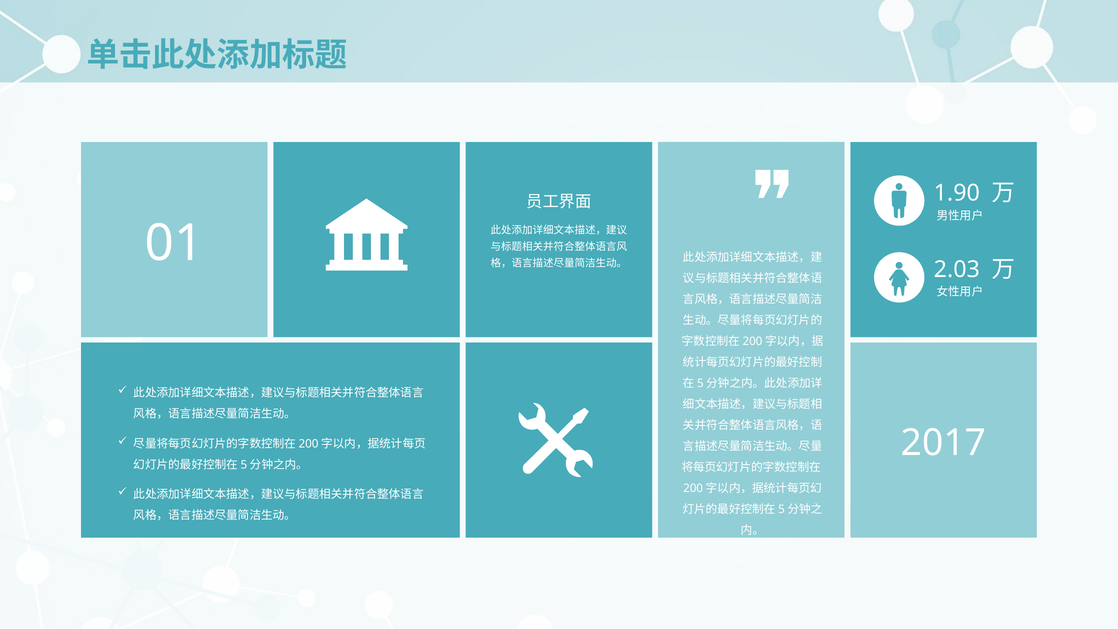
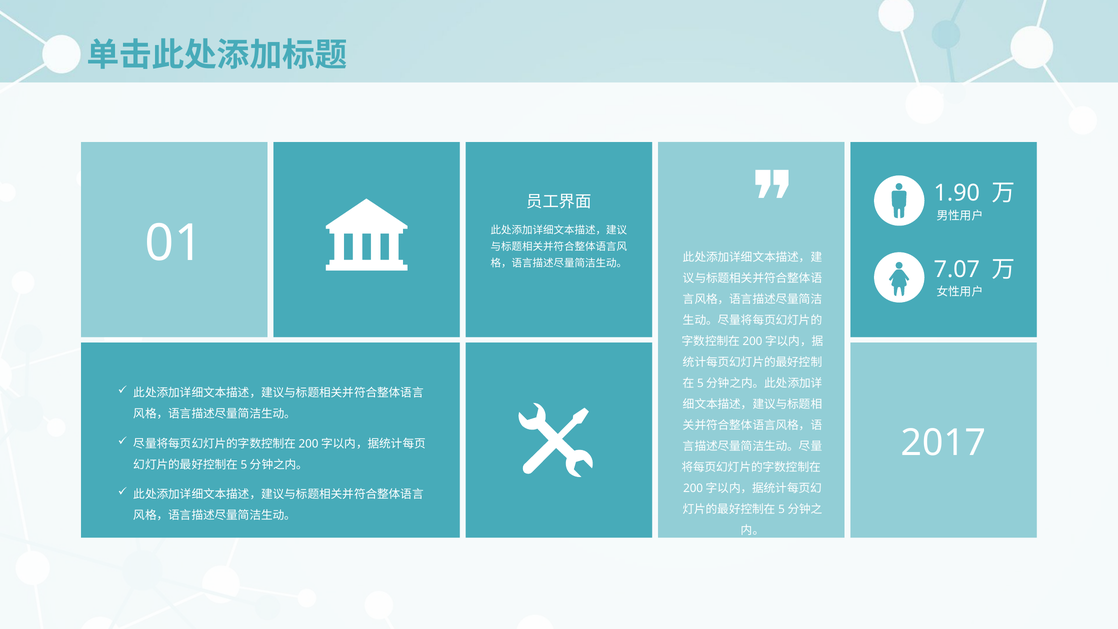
2.03: 2.03 -> 7.07 (957, 270)
